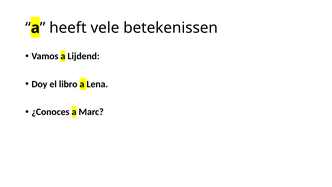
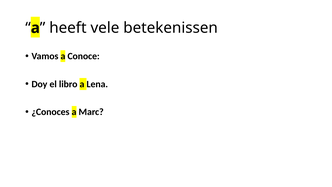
Lijdend: Lijdend -> Conoce (84, 56)
